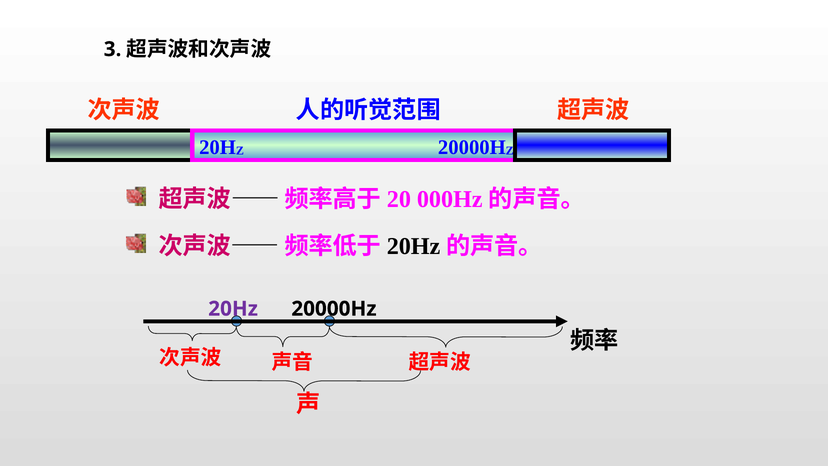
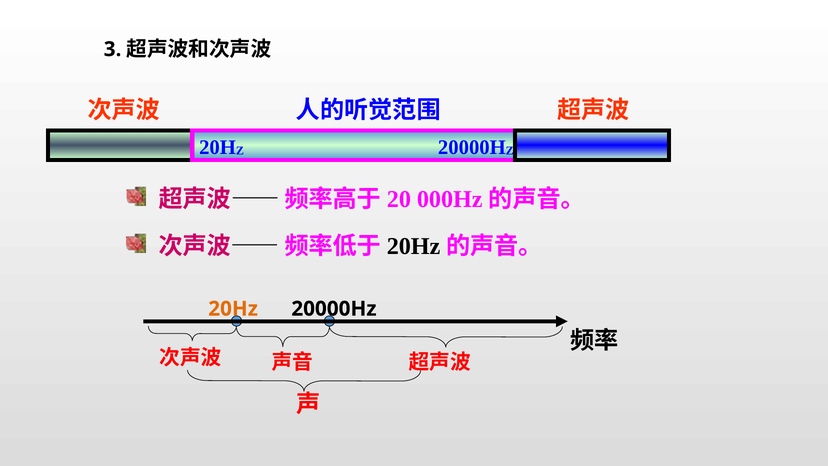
20Hz colour: purple -> orange (233, 309)
